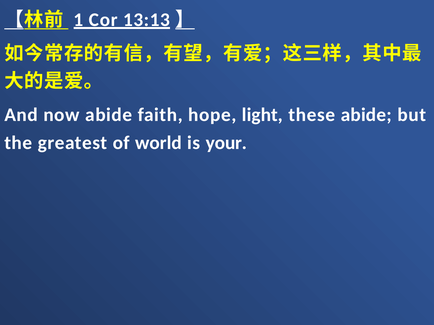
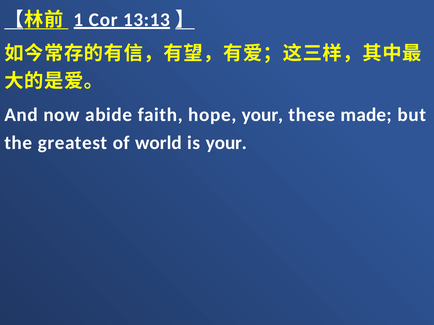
hope light: light -> your (263, 115)
these abide: abide -> made (366, 115)
